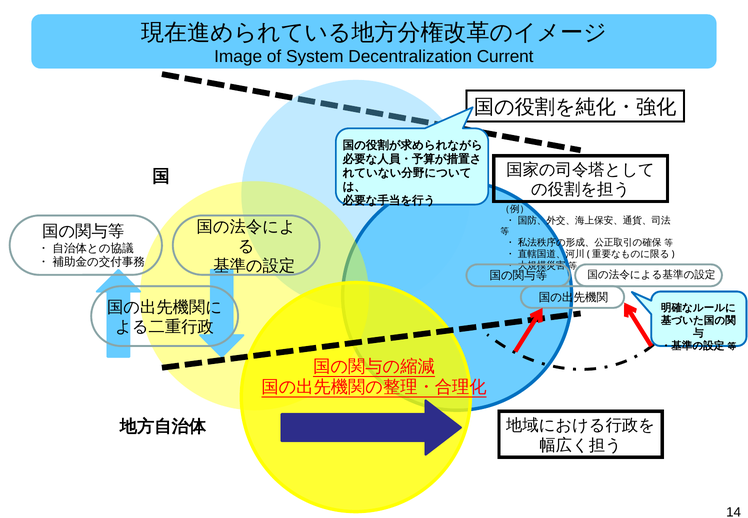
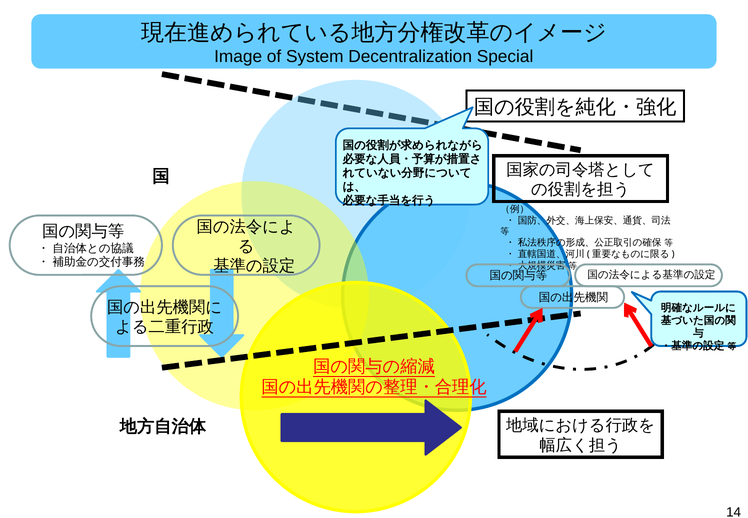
Current: Current -> Special (505, 56)
